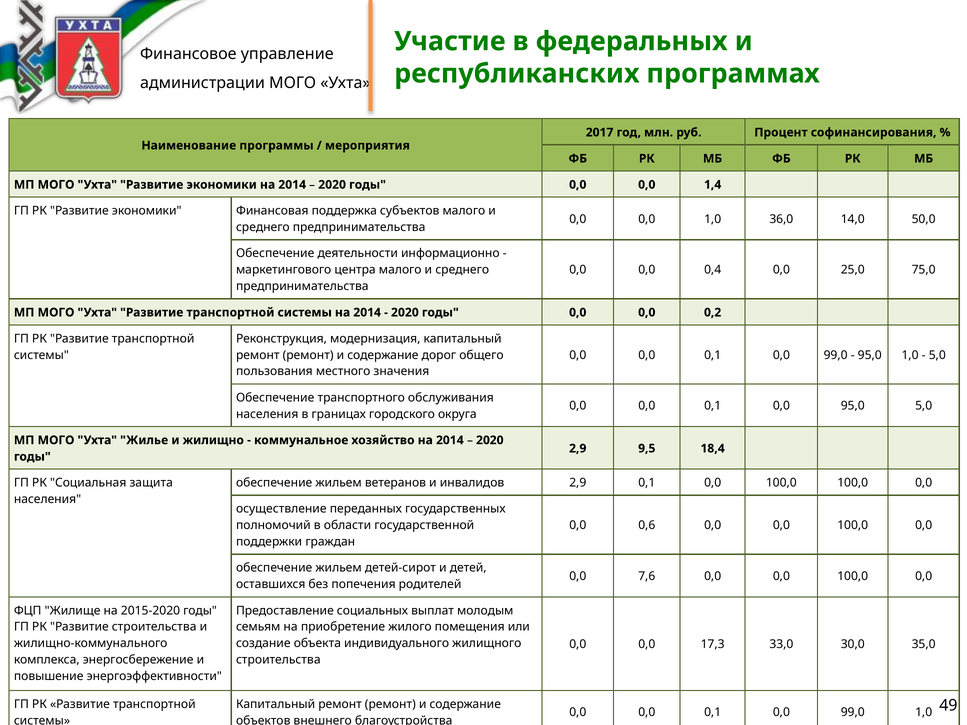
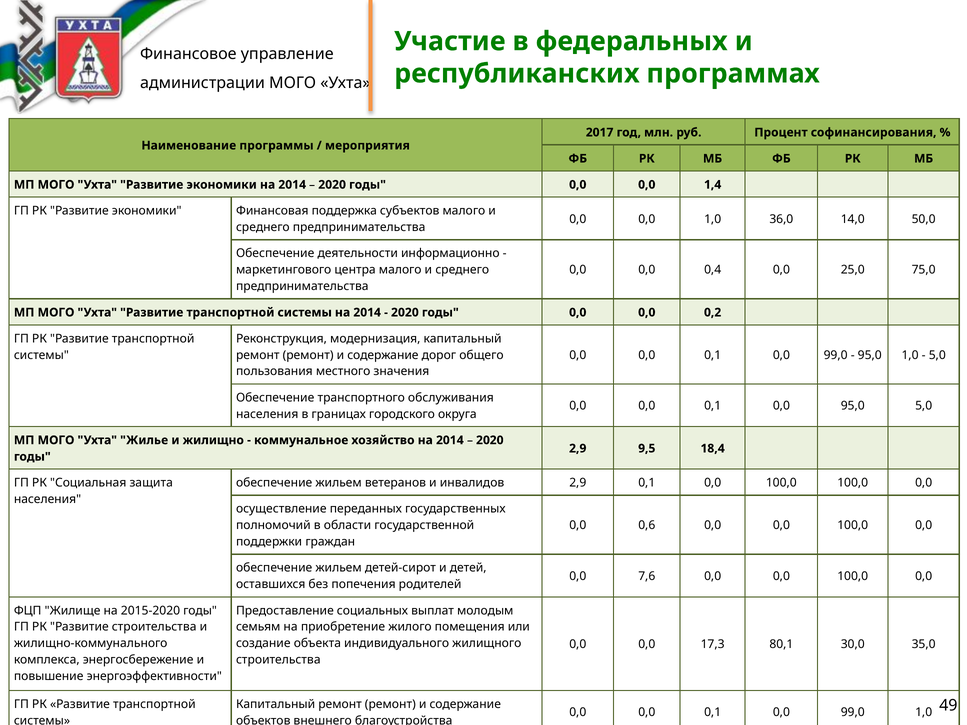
33,0: 33,0 -> 80,1 (781, 645)
